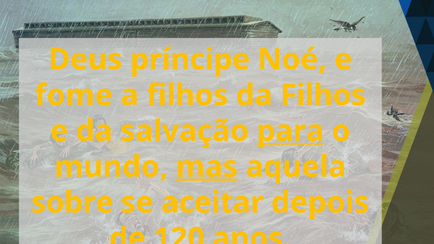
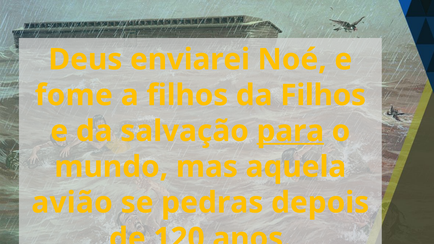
príncipe: príncipe -> enviarei (190, 60)
mas underline: present -> none (207, 167)
sobre: sobre -> avião (72, 203)
aceitar: aceitar -> pedras (212, 203)
